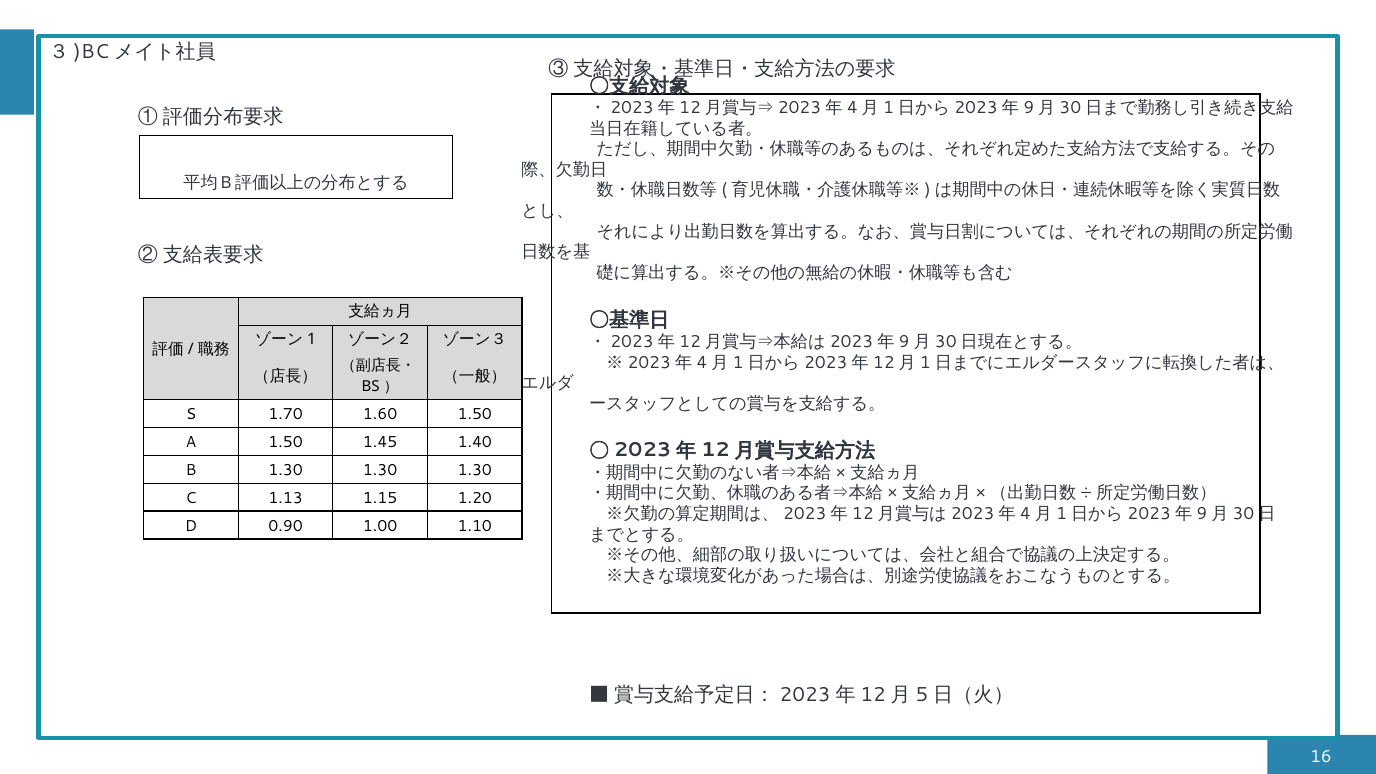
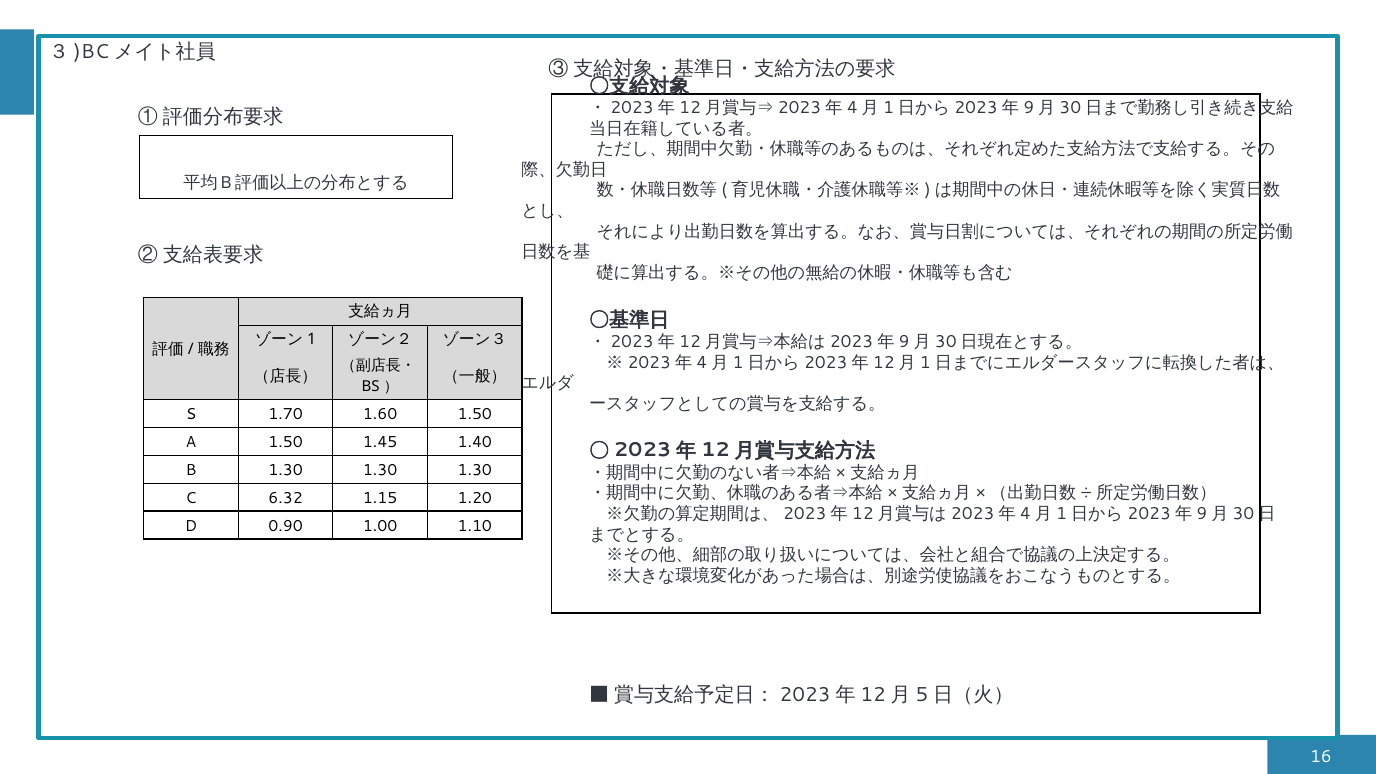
1.13: 1.13 -> 6.32 (286, 498)
